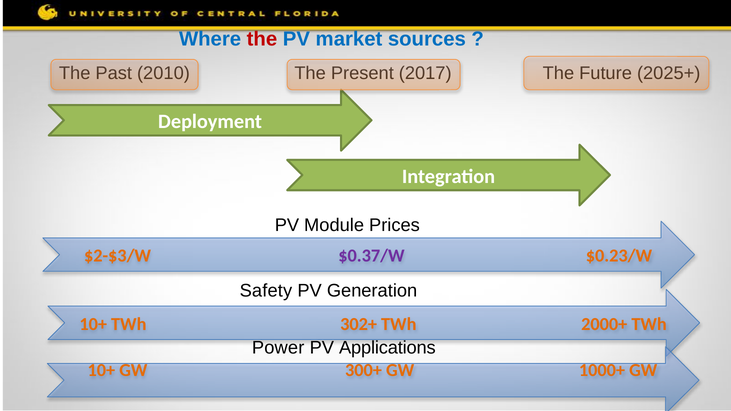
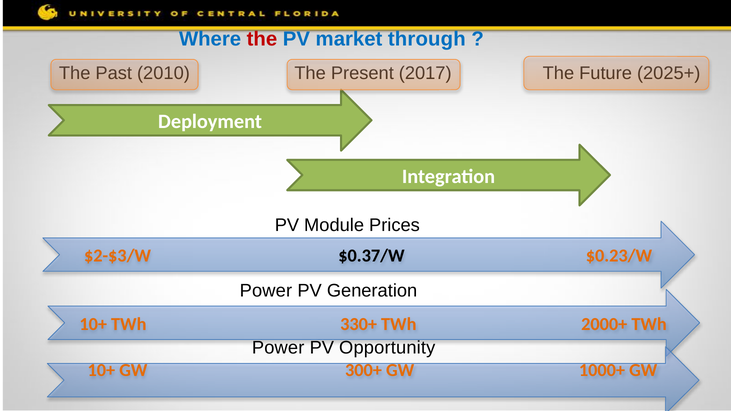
sources: sources -> through (427, 39)
$0.37/W colour: purple -> black (371, 256)
Safety: Safety -> Power (266, 291)
302+: 302+ -> 330+ (359, 324)
Applications: Applications -> Opportunity (387, 348)
